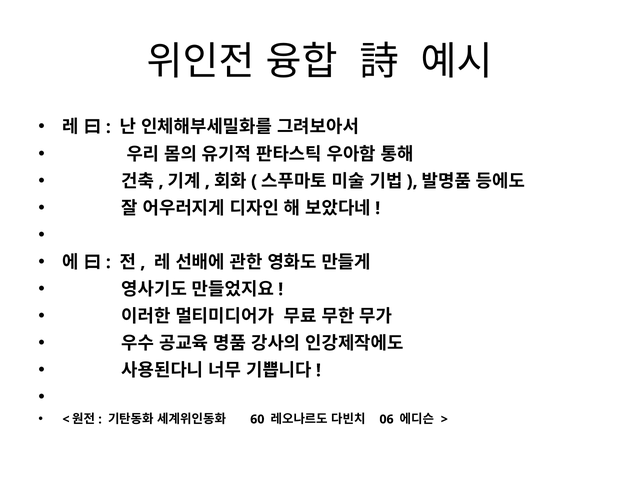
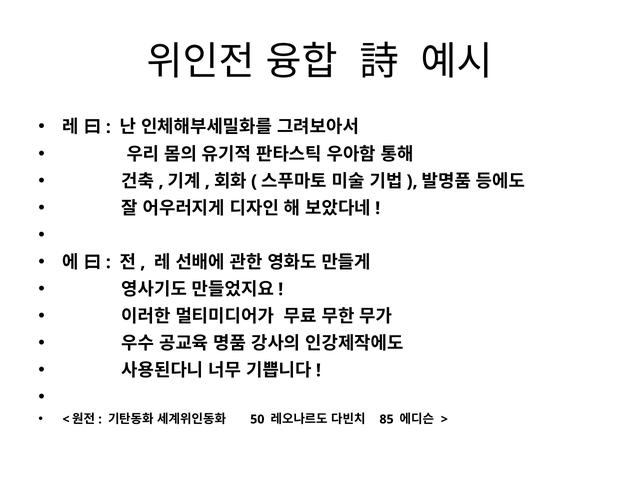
60: 60 -> 50 (257, 419)
06: 06 -> 85 (387, 419)
